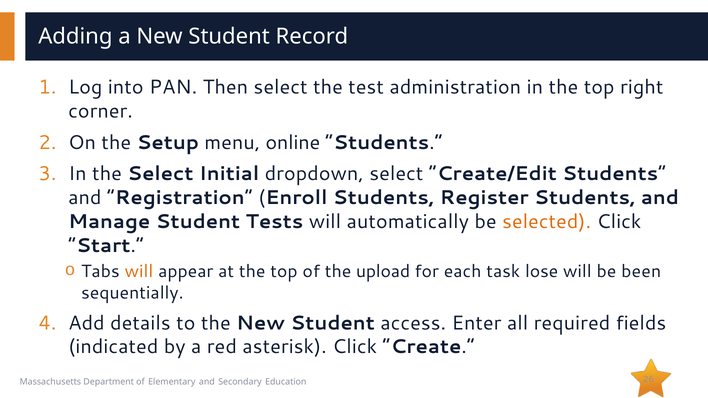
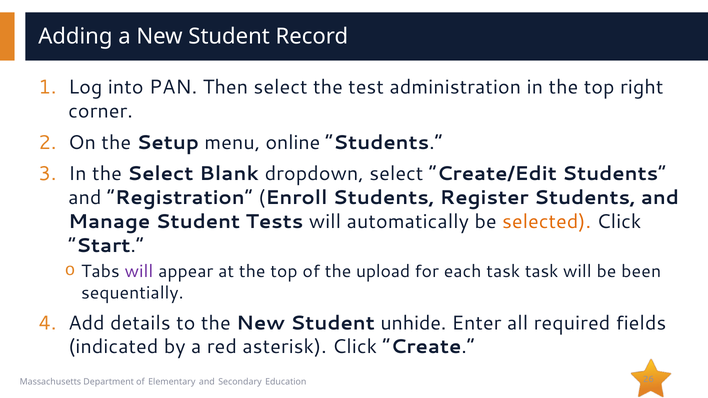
Initial: Initial -> Blank (229, 174)
will colour: orange -> purple (139, 272)
task lose: lose -> task (542, 272)
access: access -> unhide (413, 323)
